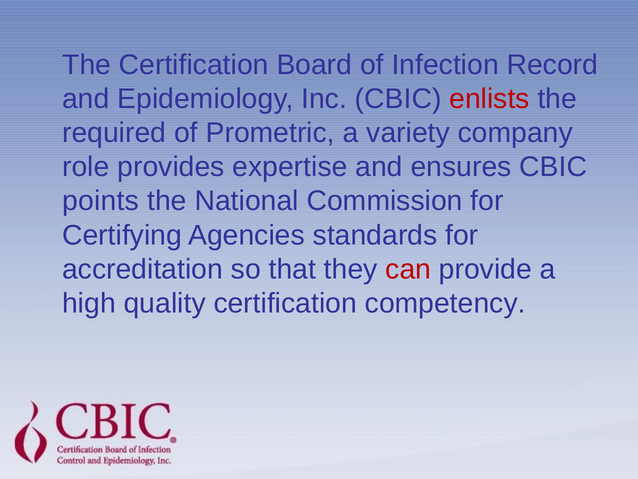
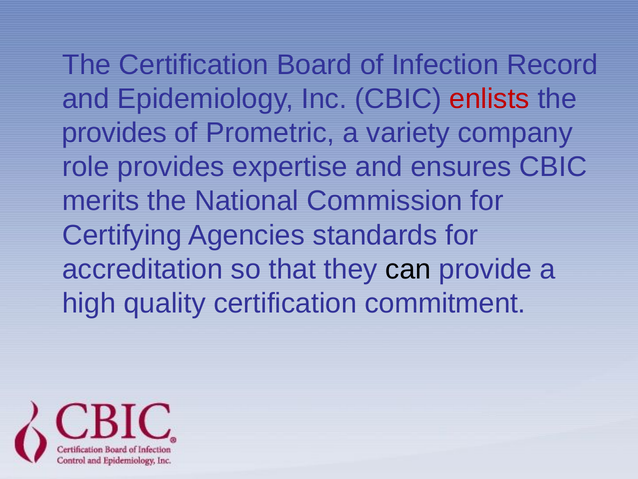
required: required -> provides (114, 133)
points: points -> merits (101, 201)
can colour: red -> black (408, 269)
competency: competency -> commitment (445, 303)
